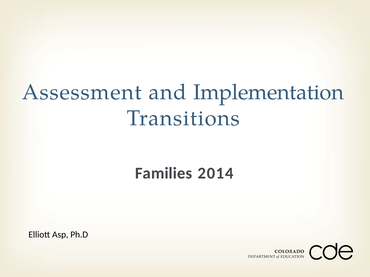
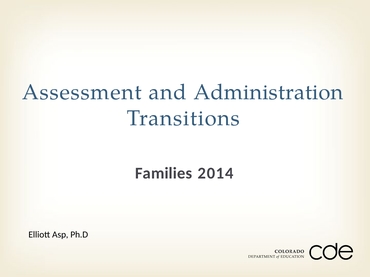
Implementation: Implementation -> Administration (268, 92)
